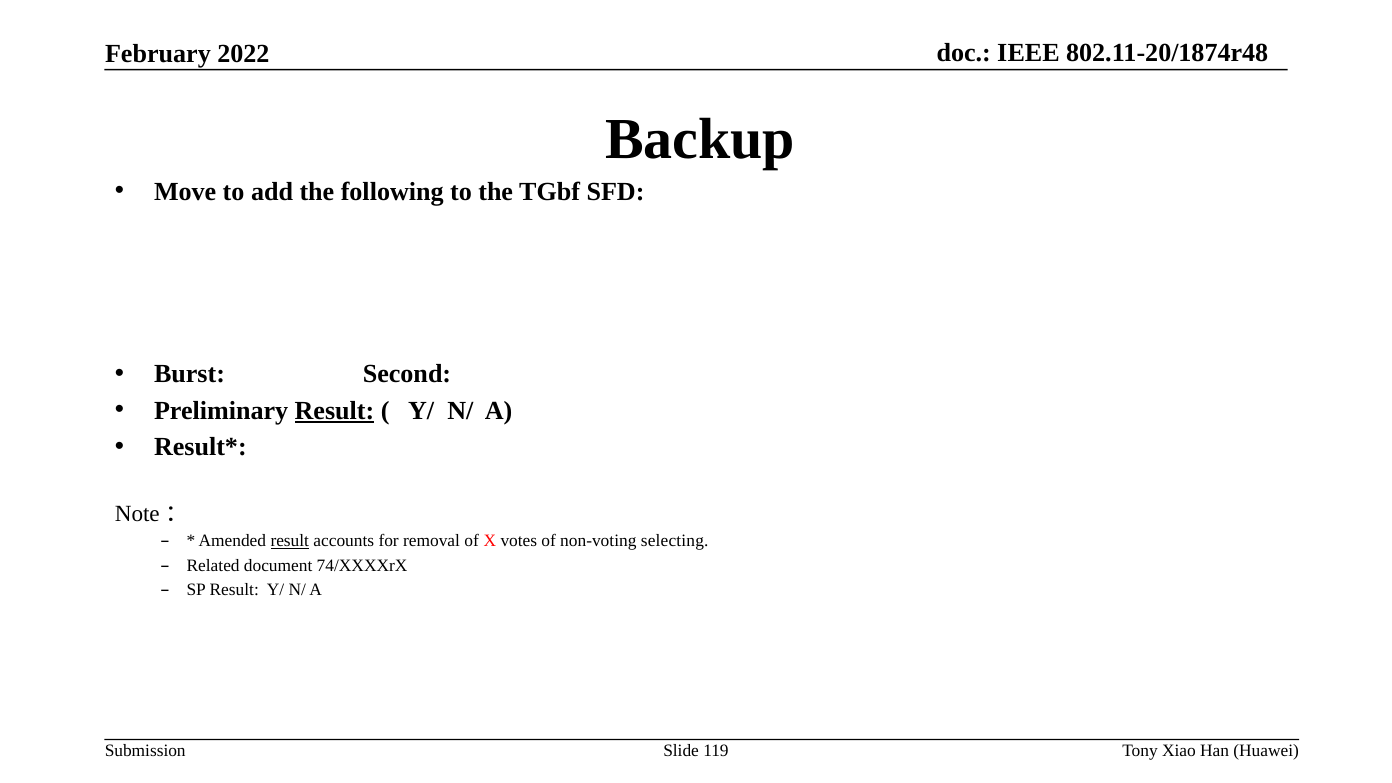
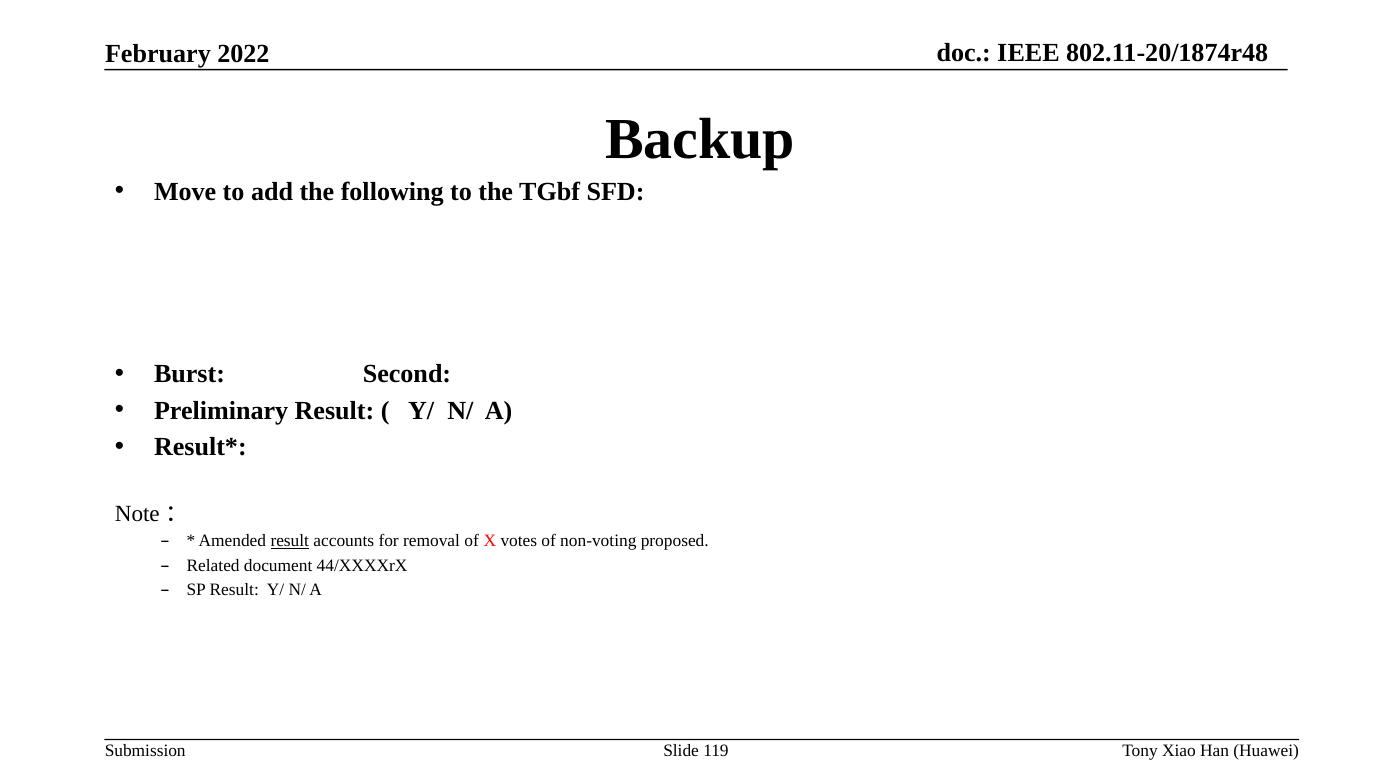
Result underline: present -> none (334, 411)
selecting: selecting -> proposed (675, 541)
74/XXXXrX: 74/XXXXrX -> 44/XXXXrX (362, 566)
